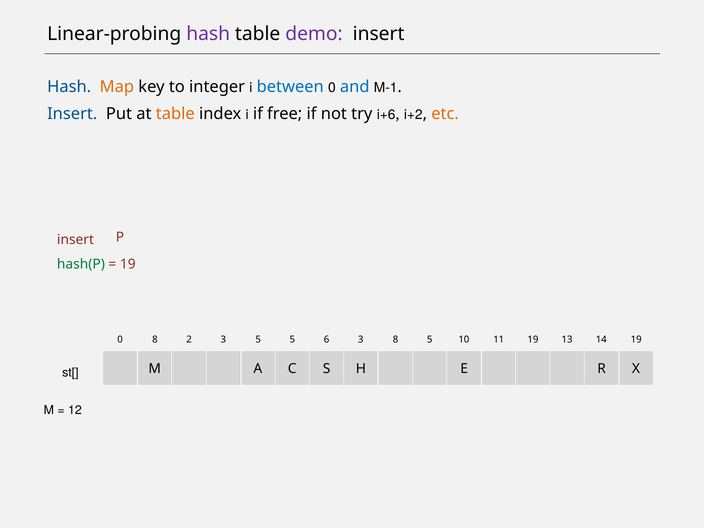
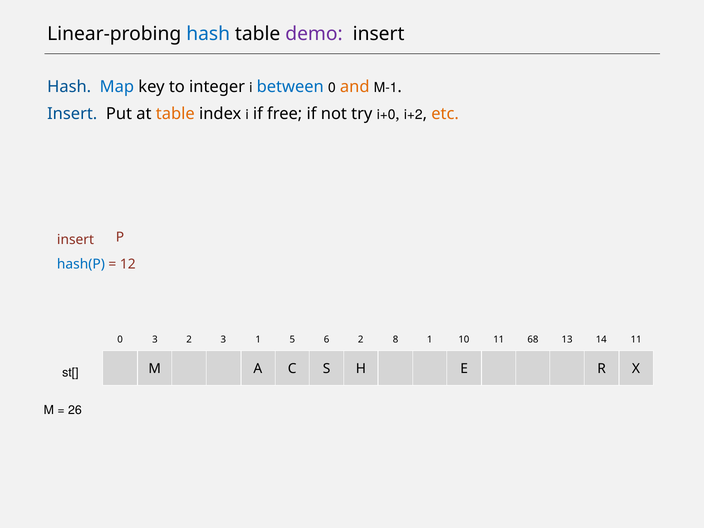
hash colour: purple -> blue (208, 34)
Map colour: orange -> blue (117, 87)
and colour: blue -> orange (355, 87)
i+6: i+6 -> i+0 (386, 115)
hash(P colour: green -> blue (81, 264)
19: 19 -> 12 (128, 264)
0 8: 8 -> 3 (155, 340)
3 5: 5 -> 1 (258, 340)
6 3: 3 -> 2 (361, 340)
8 5: 5 -> 1 (430, 340)
11 19: 19 -> 68 (533, 340)
14 19: 19 -> 11 (636, 340)
12: 12 -> 26 (75, 410)
